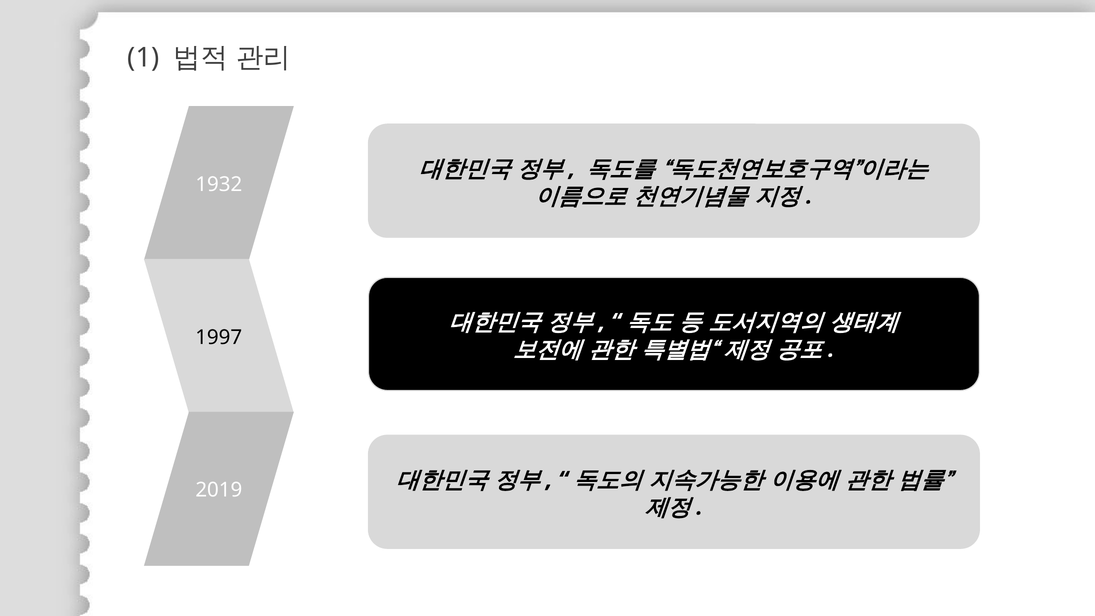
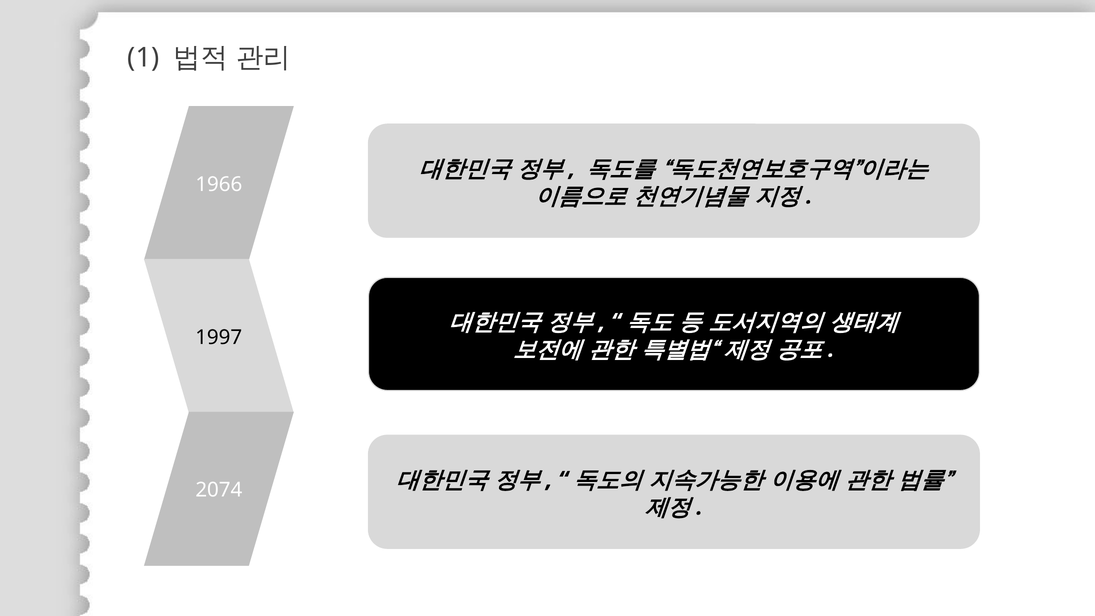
1932: 1932 -> 1966 (219, 184)
2019: 2019 -> 2074 (219, 490)
